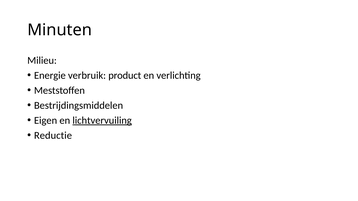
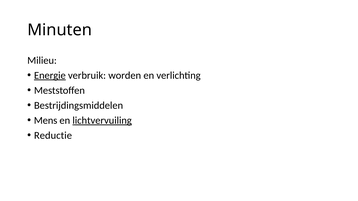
Energie underline: none -> present (50, 76)
product: product -> worden (125, 76)
Eigen: Eigen -> Mens (46, 121)
